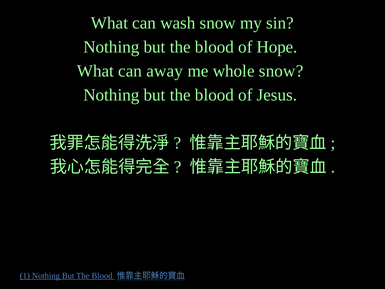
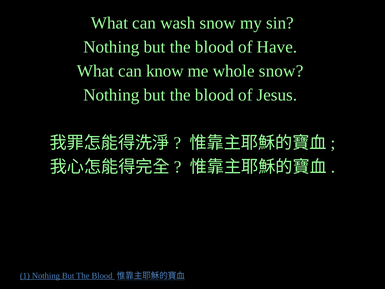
Hope: Hope -> Have (277, 47)
away: away -> know (165, 71)
